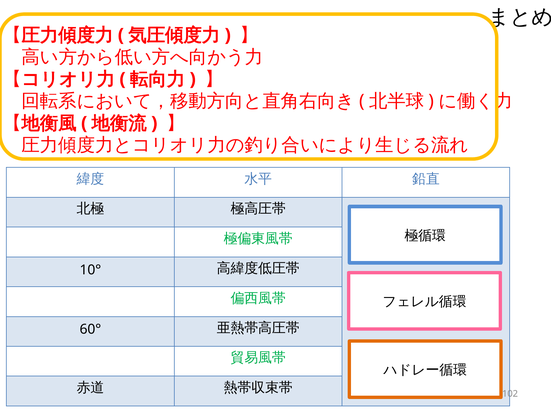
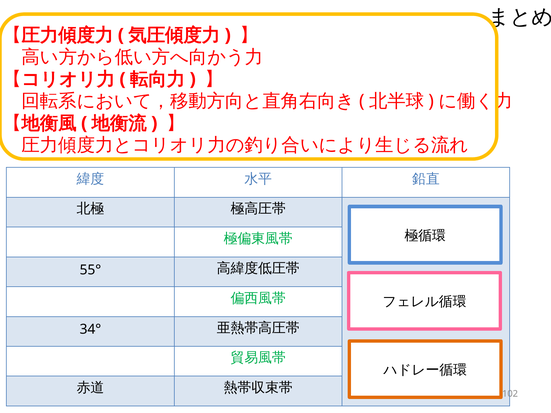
10°: 10° -> 55° (90, 270)
60°: 60° -> 34° (90, 330)
